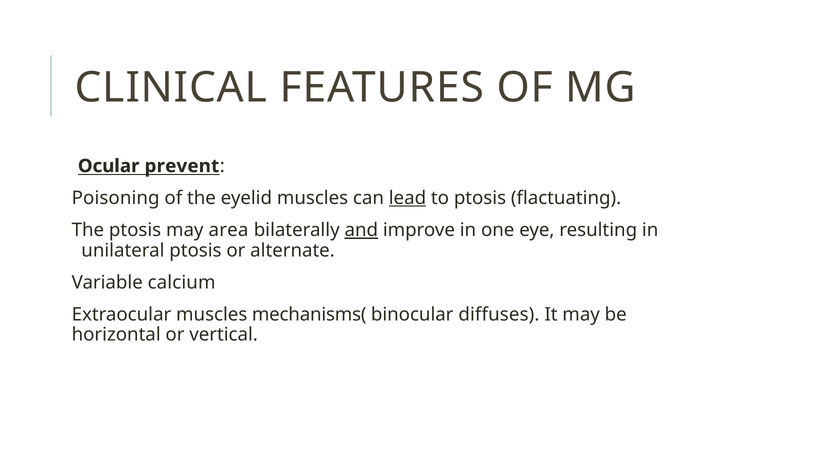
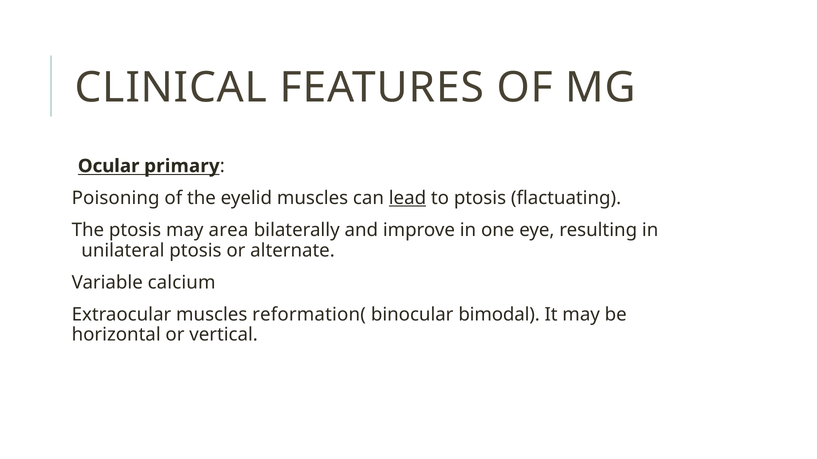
prevent: prevent -> primary (182, 166)
and underline: present -> none (361, 230)
mechanisms(: mechanisms( -> reformation( (309, 315)
diffuses: diffuses -> bimodal (499, 315)
